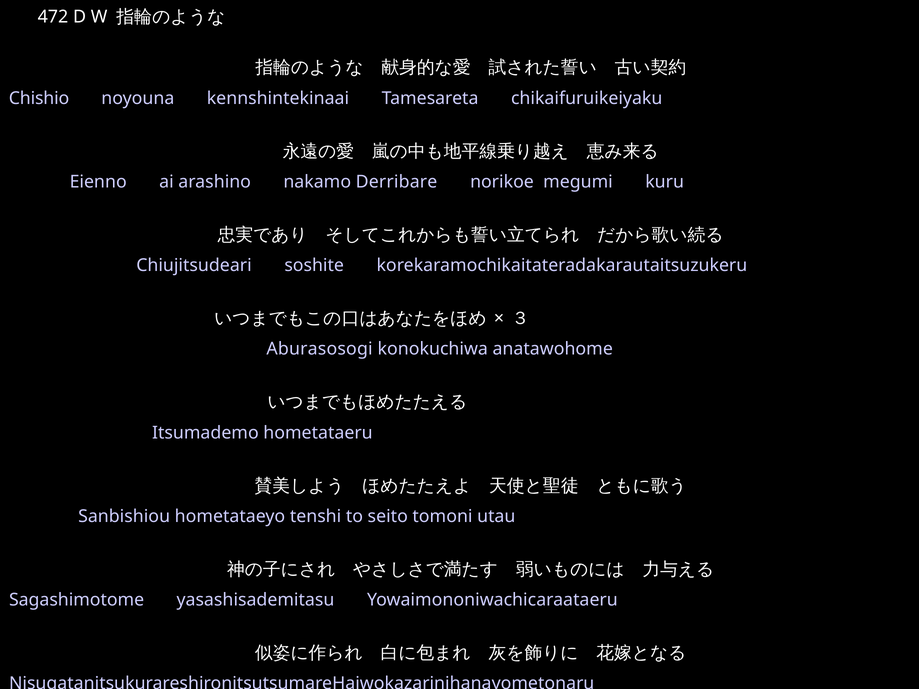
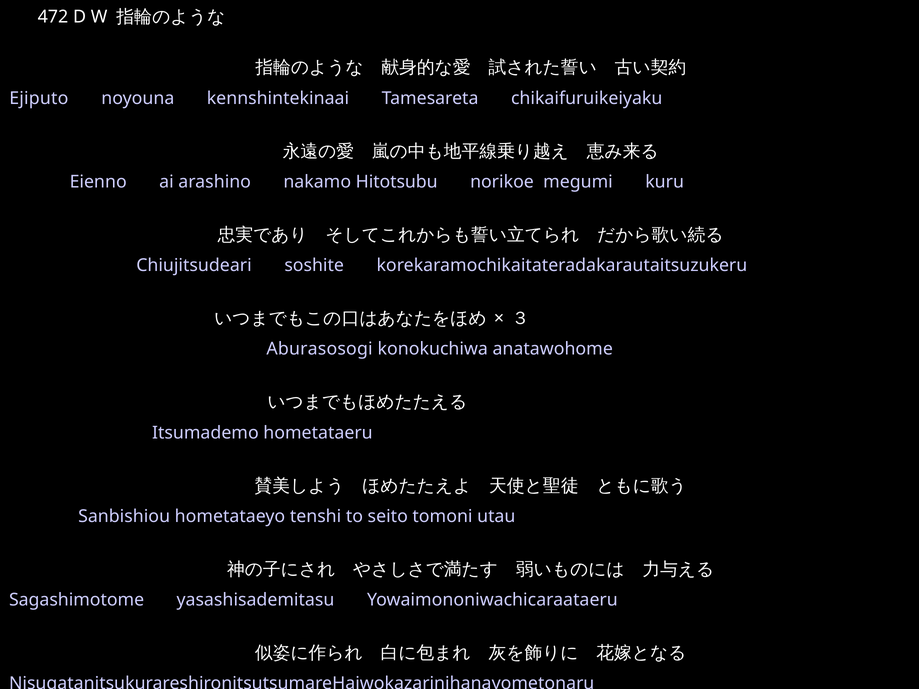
Chishio: Chishio -> Ejiputo (39, 98)
Derribare: Derribare -> Hitotsubu (397, 182)
